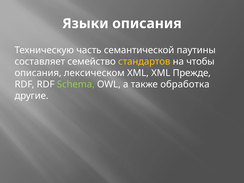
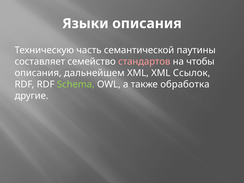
стандартов colour: yellow -> pink (144, 62)
лексическом: лексическом -> дальнейшем (94, 73)
Прежде: Прежде -> Ссылок (192, 73)
